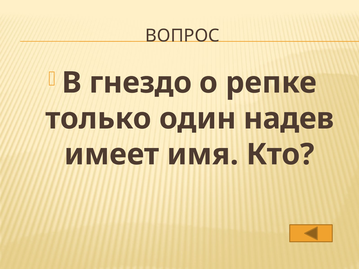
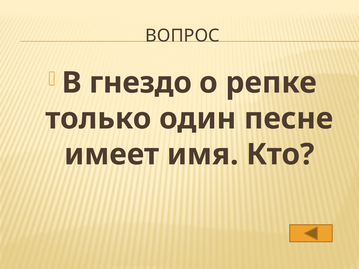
надев: надев -> песне (289, 119)
